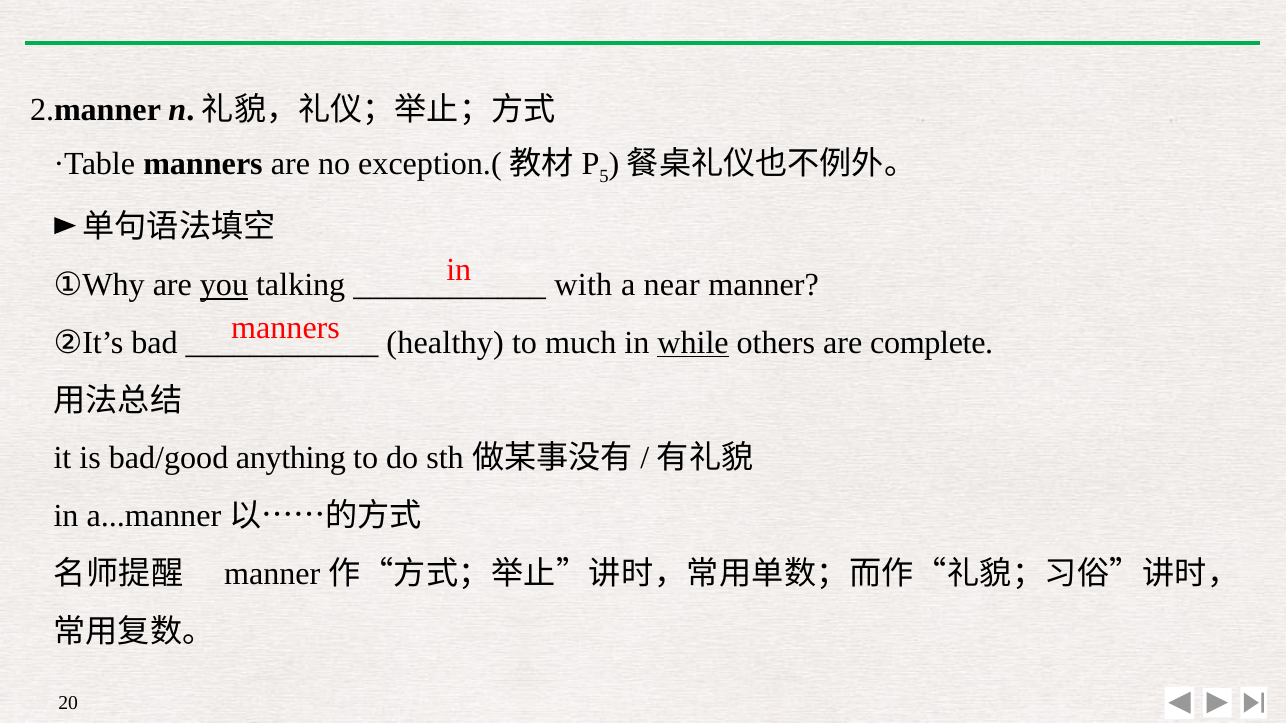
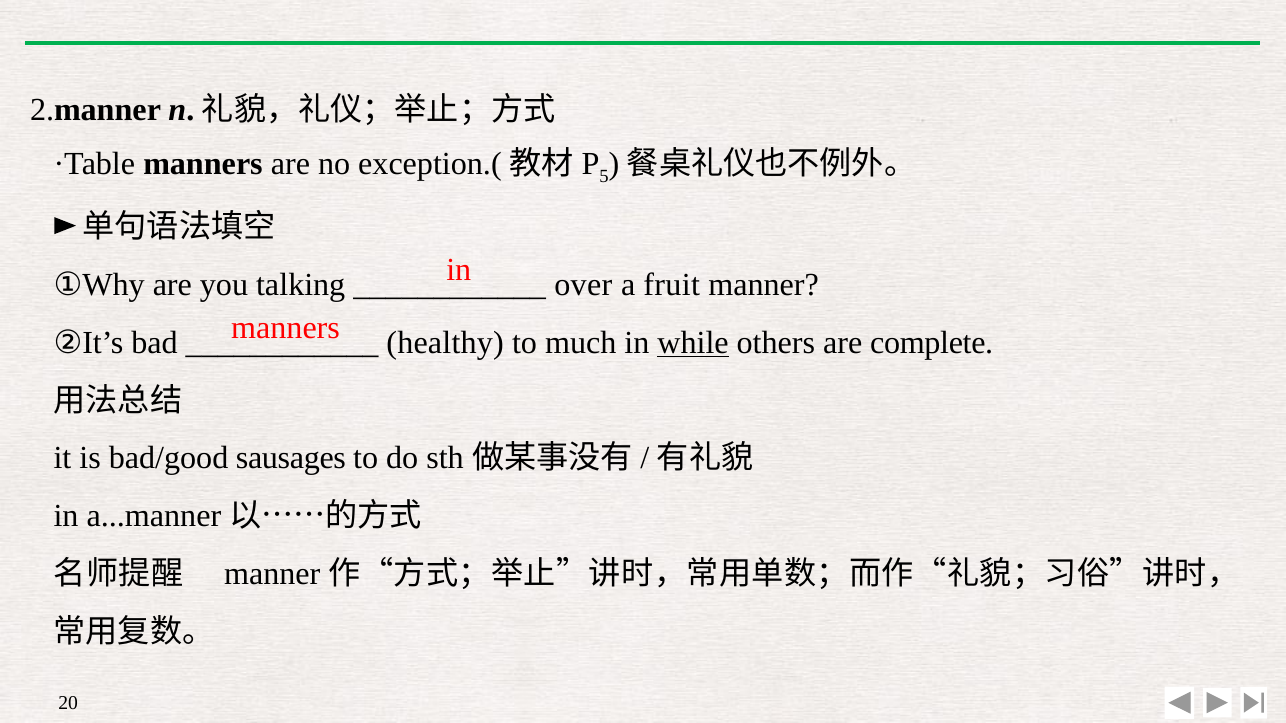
you underline: present -> none (224, 285)
with: with -> over (583, 285)
near: near -> fruit (672, 285)
anything: anything -> sausages (291, 459)
